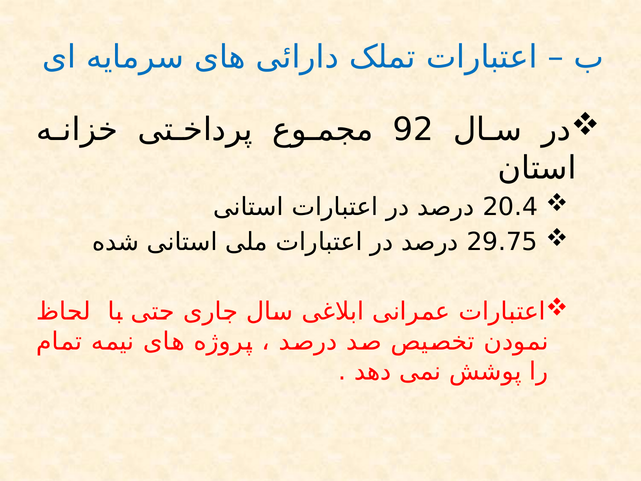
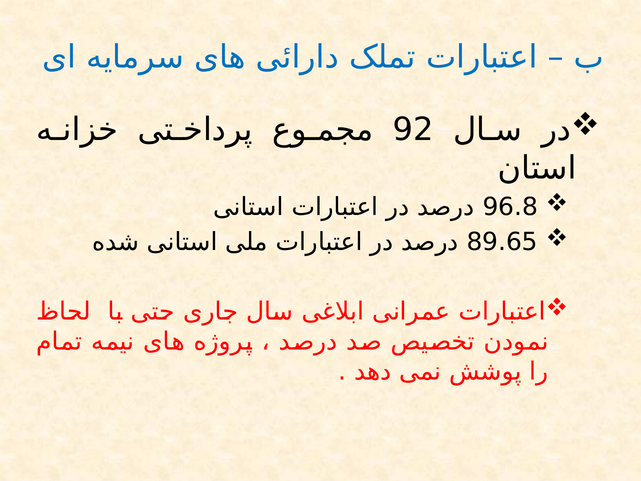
20.4: 20.4 -> 96.8 (510, 207)
29.75: 29.75 -> 89.65 (502, 242)
